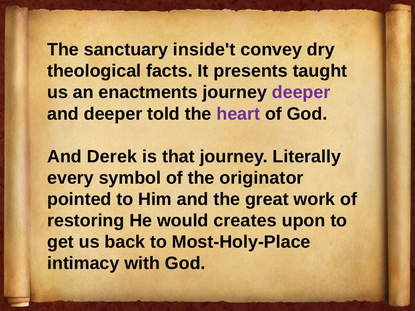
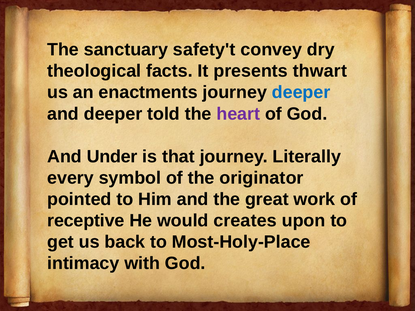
inside't: inside't -> safety't (204, 50)
taught: taught -> thwart (320, 71)
deeper colour: purple -> blue (301, 92)
Derek: Derek -> Under (112, 157)
restoring: restoring -> receptive (86, 221)
